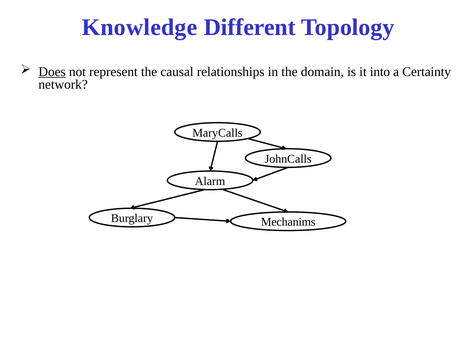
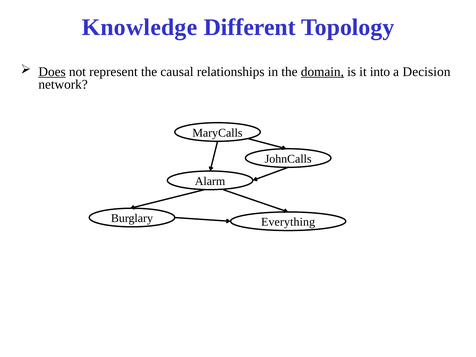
domain underline: none -> present (322, 72)
Certainty: Certainty -> Decision (427, 72)
Mechanims: Mechanims -> Everything (288, 222)
